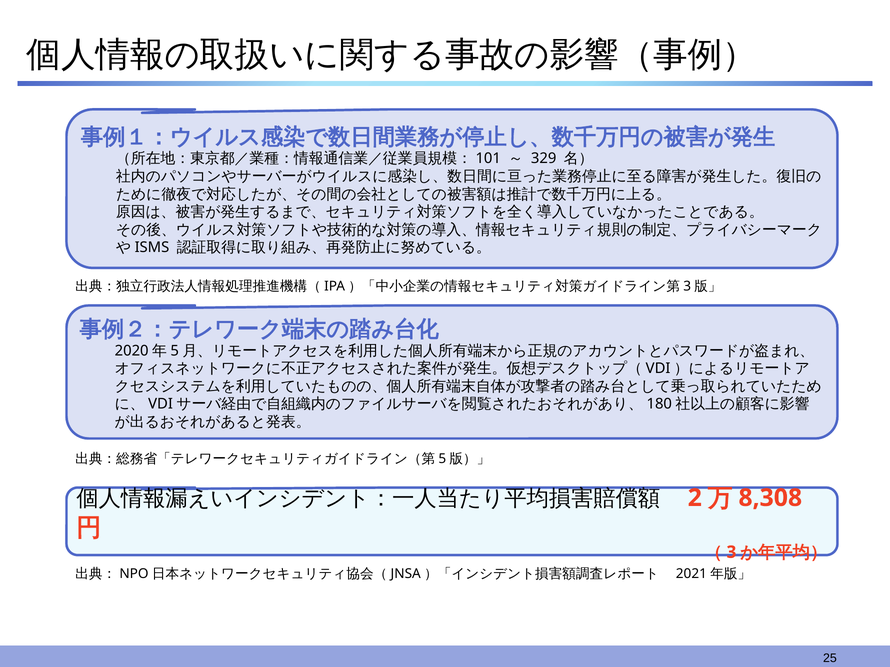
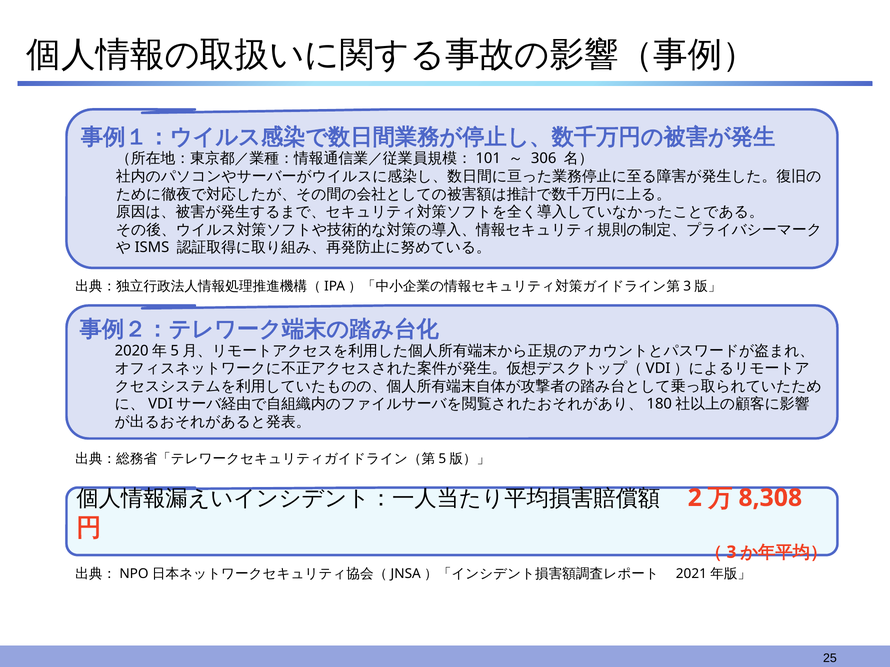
329: 329 -> 306 (544, 159)
